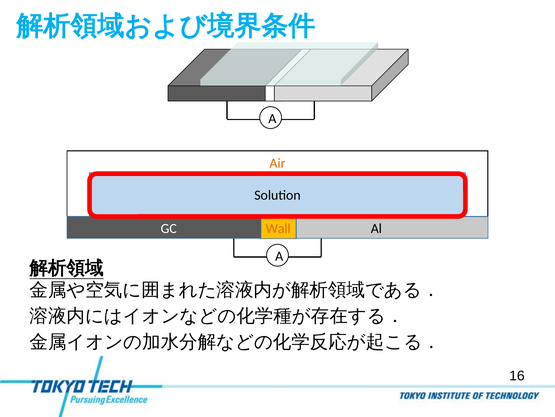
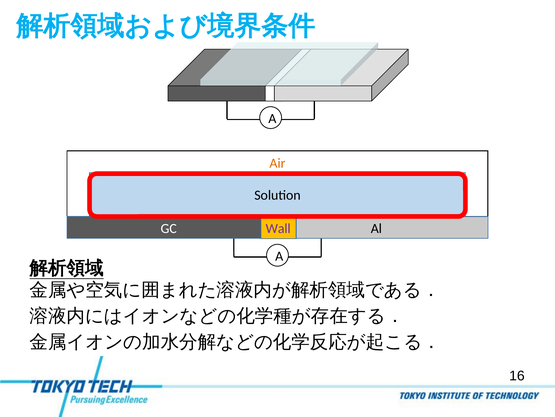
Wall colour: orange -> purple (278, 228)
